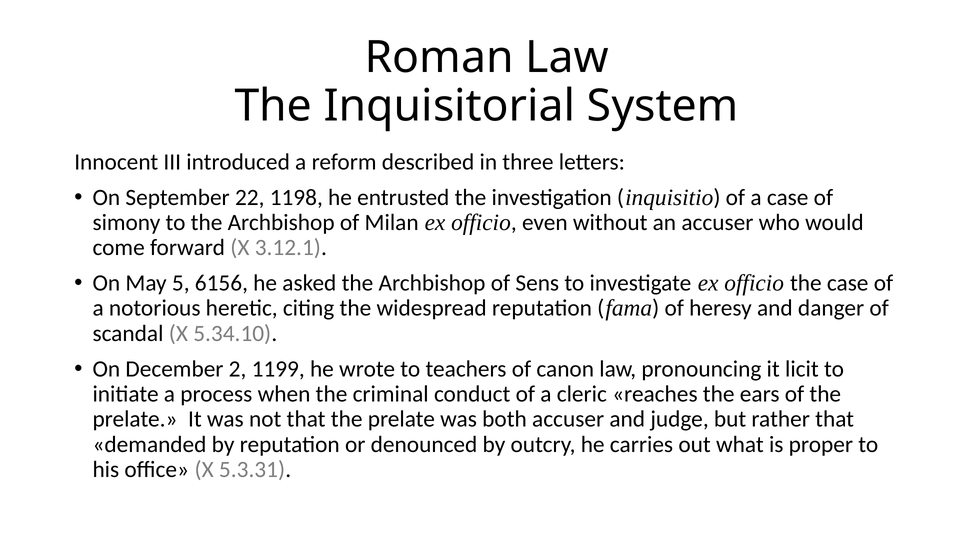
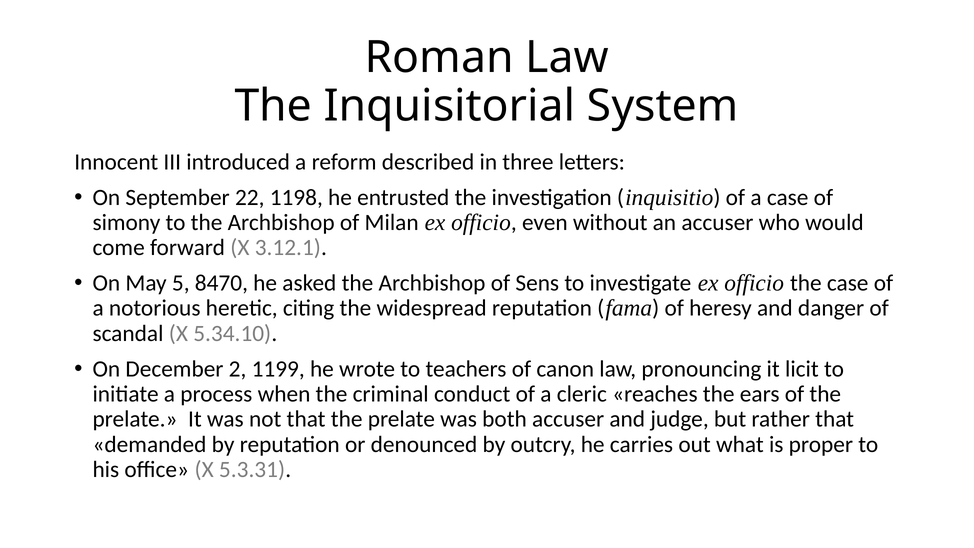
6156: 6156 -> 8470 (221, 283)
